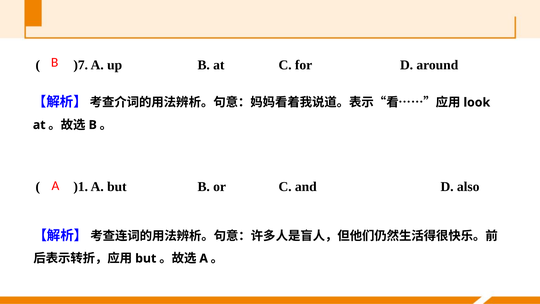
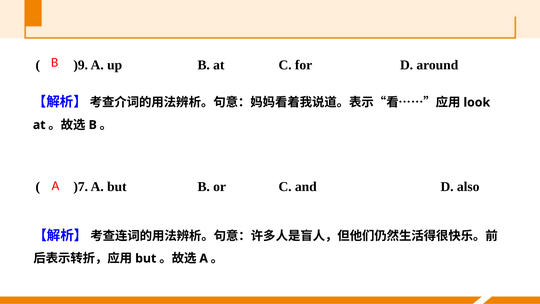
)7: )7 -> )9 (81, 65)
)1: )1 -> )7 (81, 187)
